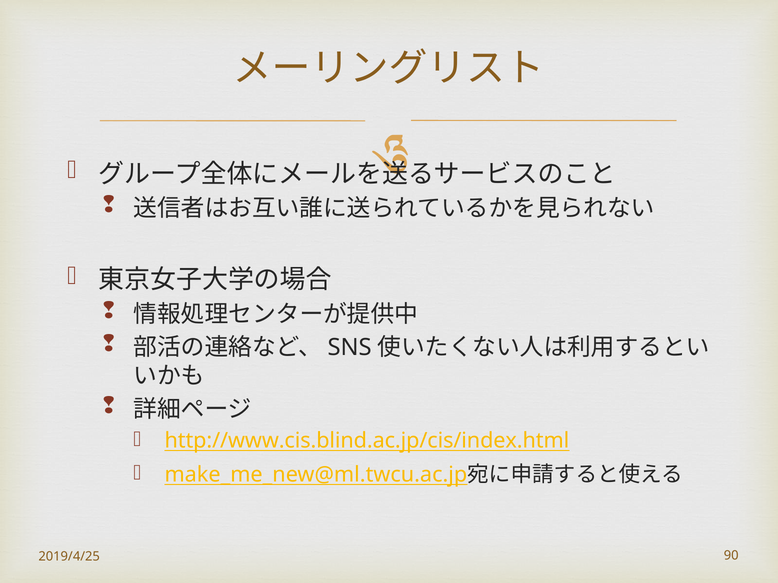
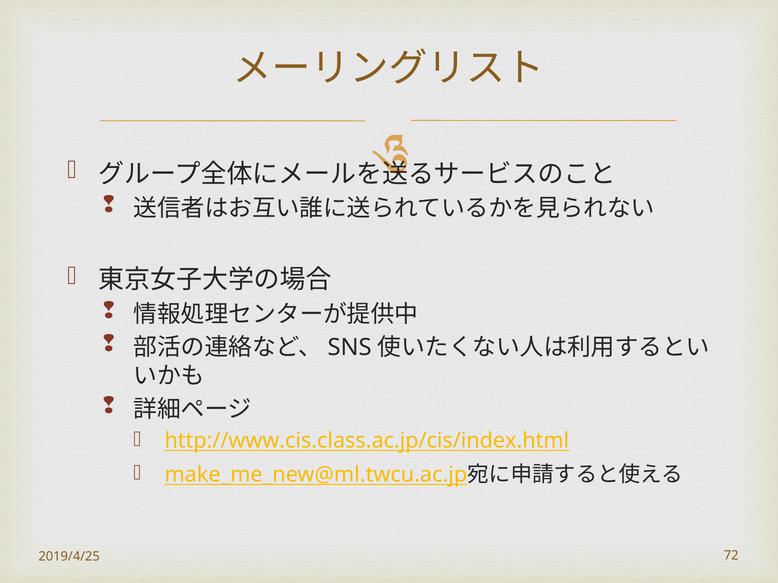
http://www.cis.blind.ac.jp/cis/index.html: http://www.cis.blind.ac.jp/cis/index.html -> http://www.cis.class.ac.jp/cis/index.html (367, 441)
90: 90 -> 72 (731, 556)
